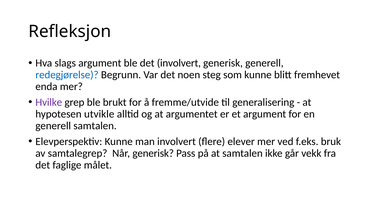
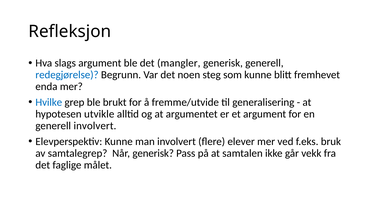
det involvert: involvert -> mangler (179, 63)
Hvilke colour: purple -> blue (49, 102)
generell samtalen: samtalen -> involvert (95, 126)
